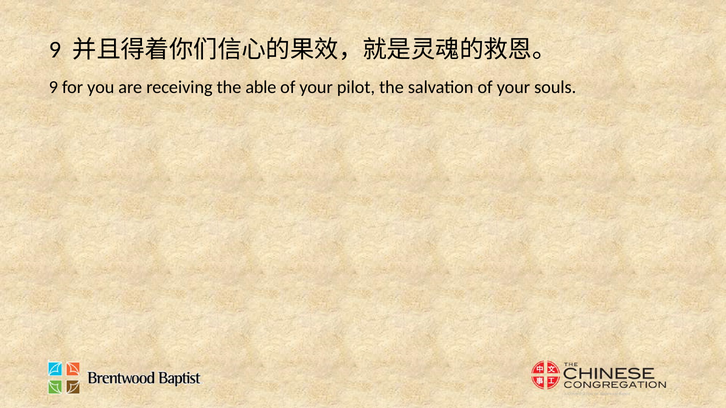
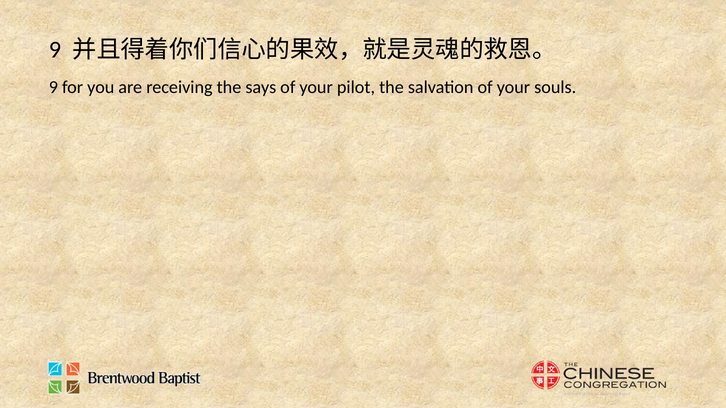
able: able -> says (261, 87)
